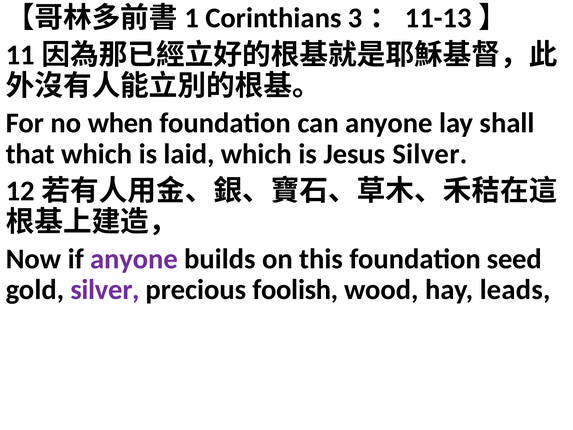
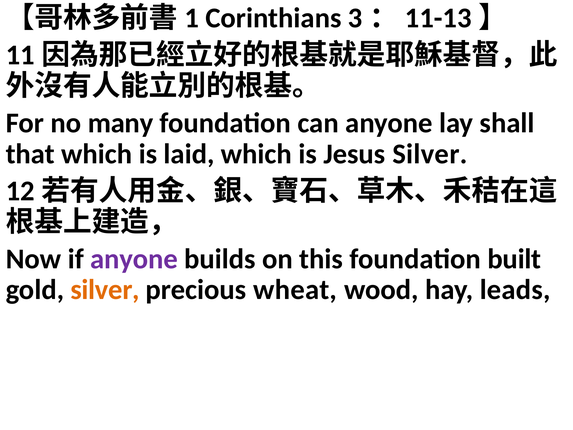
when: when -> many (120, 123)
seed: seed -> built (514, 259)
silver colour: purple -> orange (105, 290)
foolish: foolish -> wheat (295, 290)
